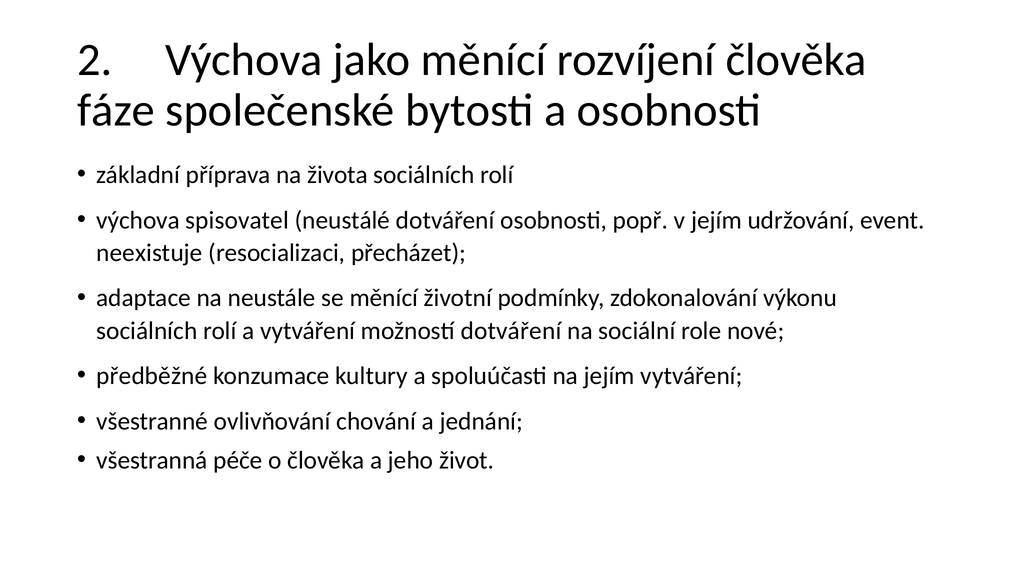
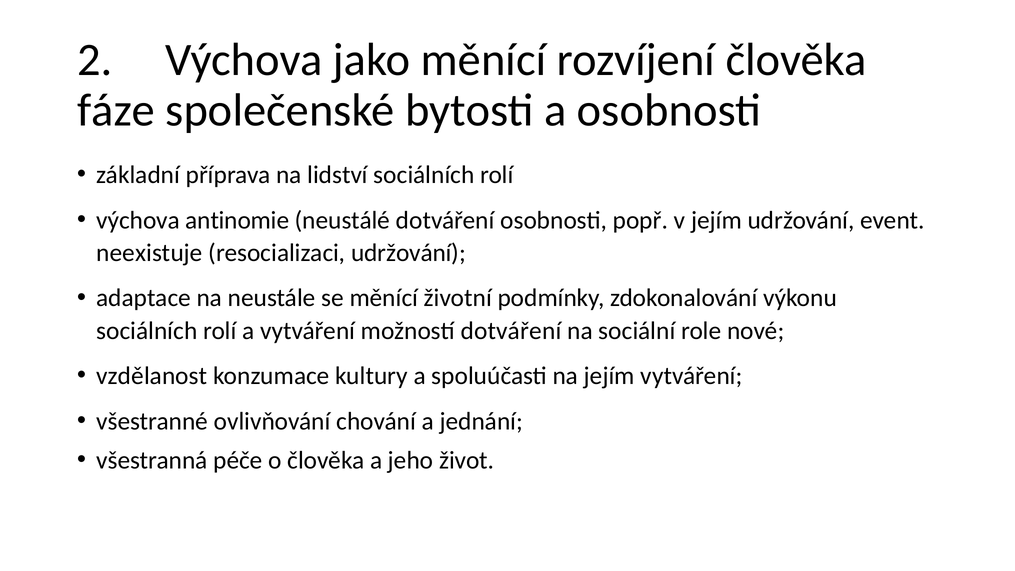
života: života -> lidství (338, 175)
spisovatel: spisovatel -> antinomie (237, 220)
resocializaci přecházet: přecházet -> udržování (408, 253)
předběžné: předběžné -> vzdělanost (152, 376)
